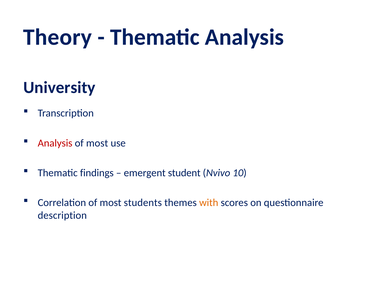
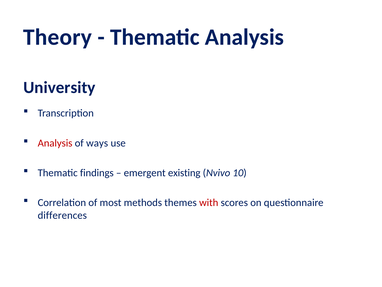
most: most -> ways (97, 143)
student: student -> existing (184, 173)
students: students -> methods (143, 202)
with colour: orange -> red (209, 202)
description: description -> differences (62, 215)
